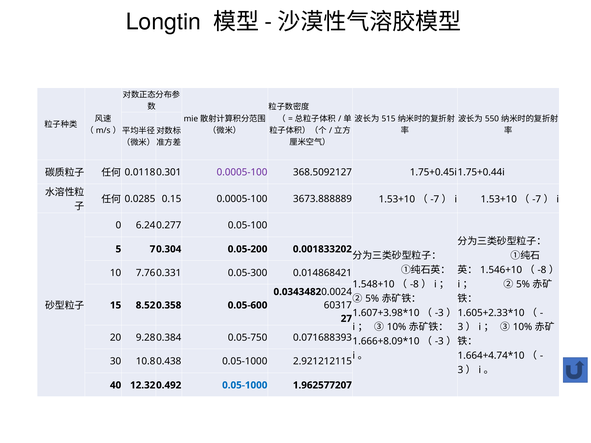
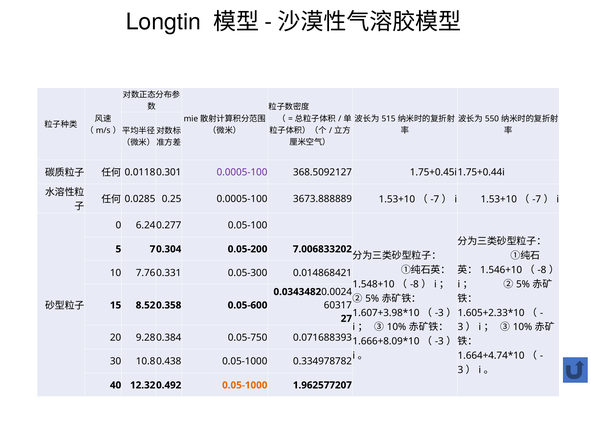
0.15: 0.15 -> 0.25 (172, 199)
0.001833202: 0.001833202 -> 7.006833202 (322, 249)
2.921212115: 2.921212115 -> 0.334978782 (323, 362)
0.05-1000 colour: blue -> orange (245, 385)
